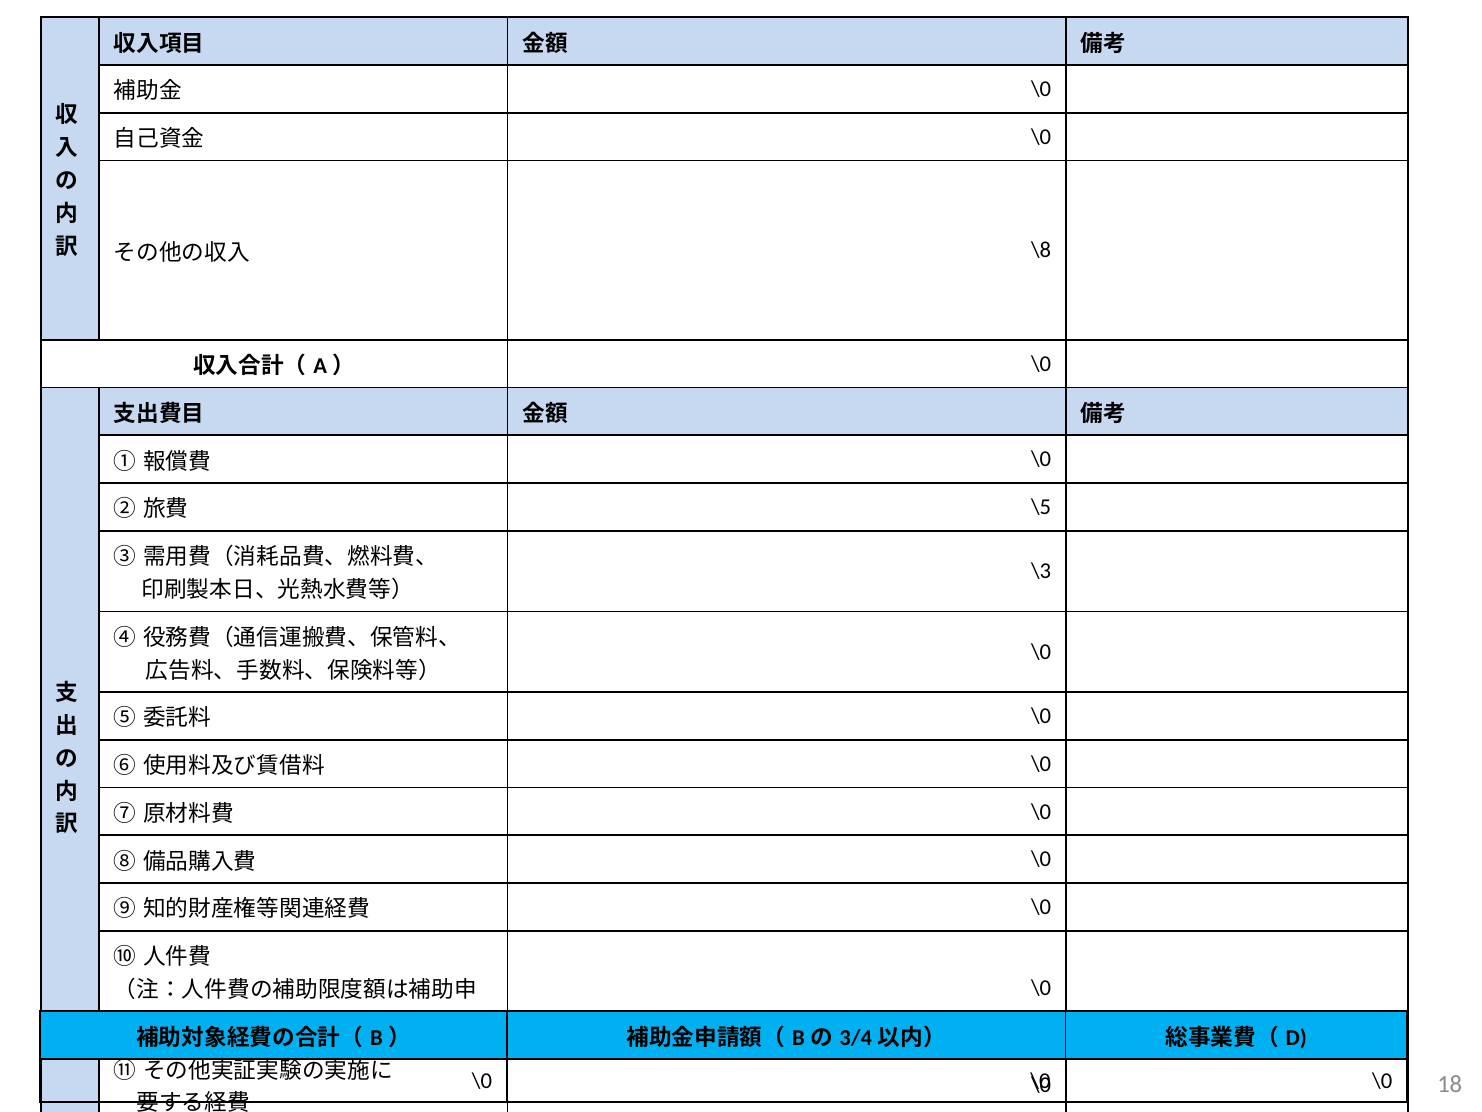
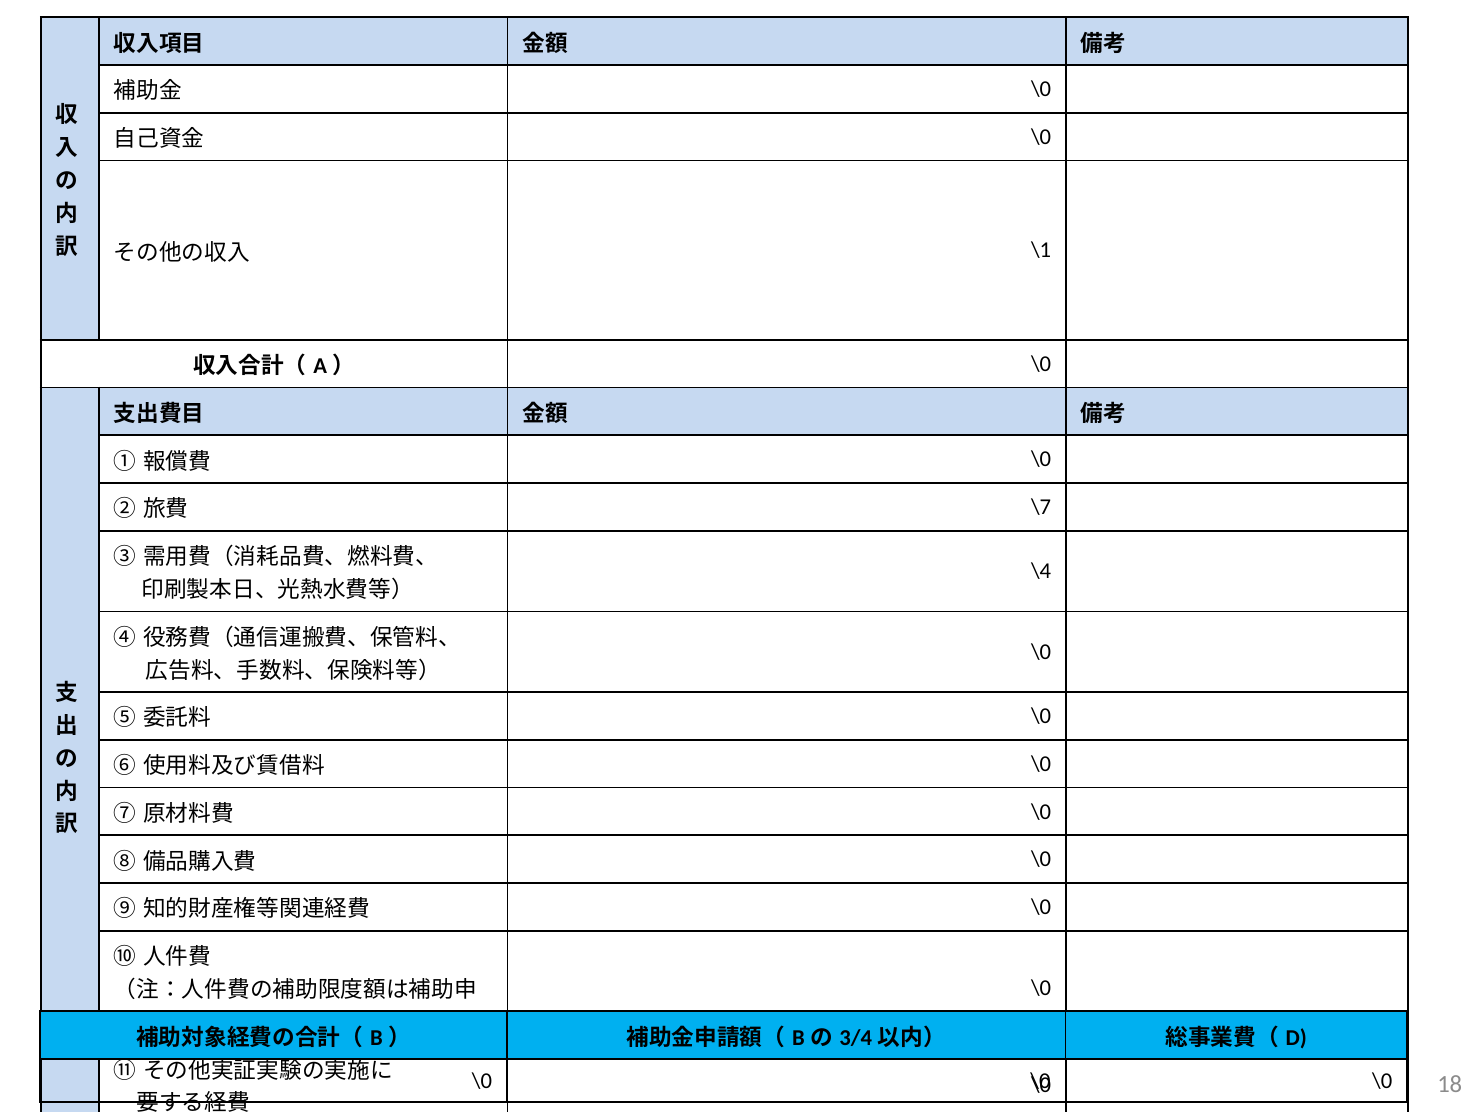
\8: \8 -> \1 (1041, 250)
\5: \5 -> \7 (1041, 507)
\3: \3 -> \4 (1041, 571)
